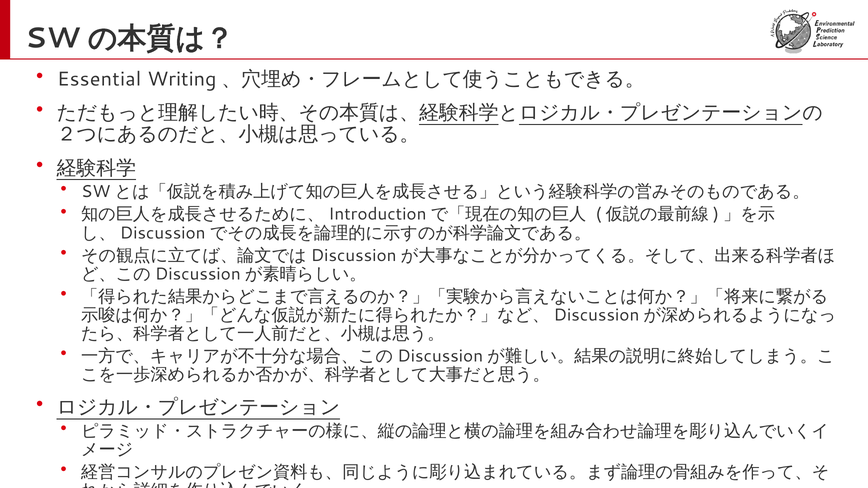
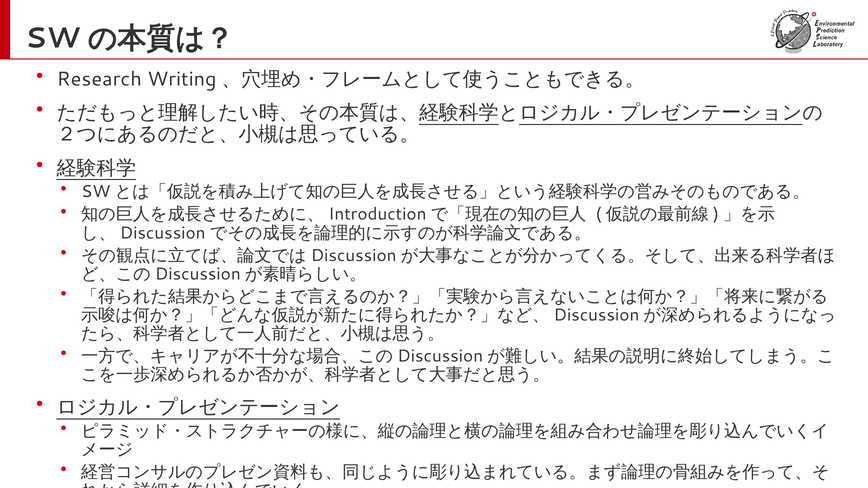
Essential: Essential -> Research (99, 79)
